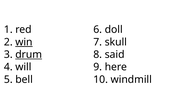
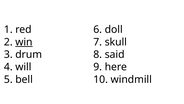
drum underline: present -> none (29, 54)
